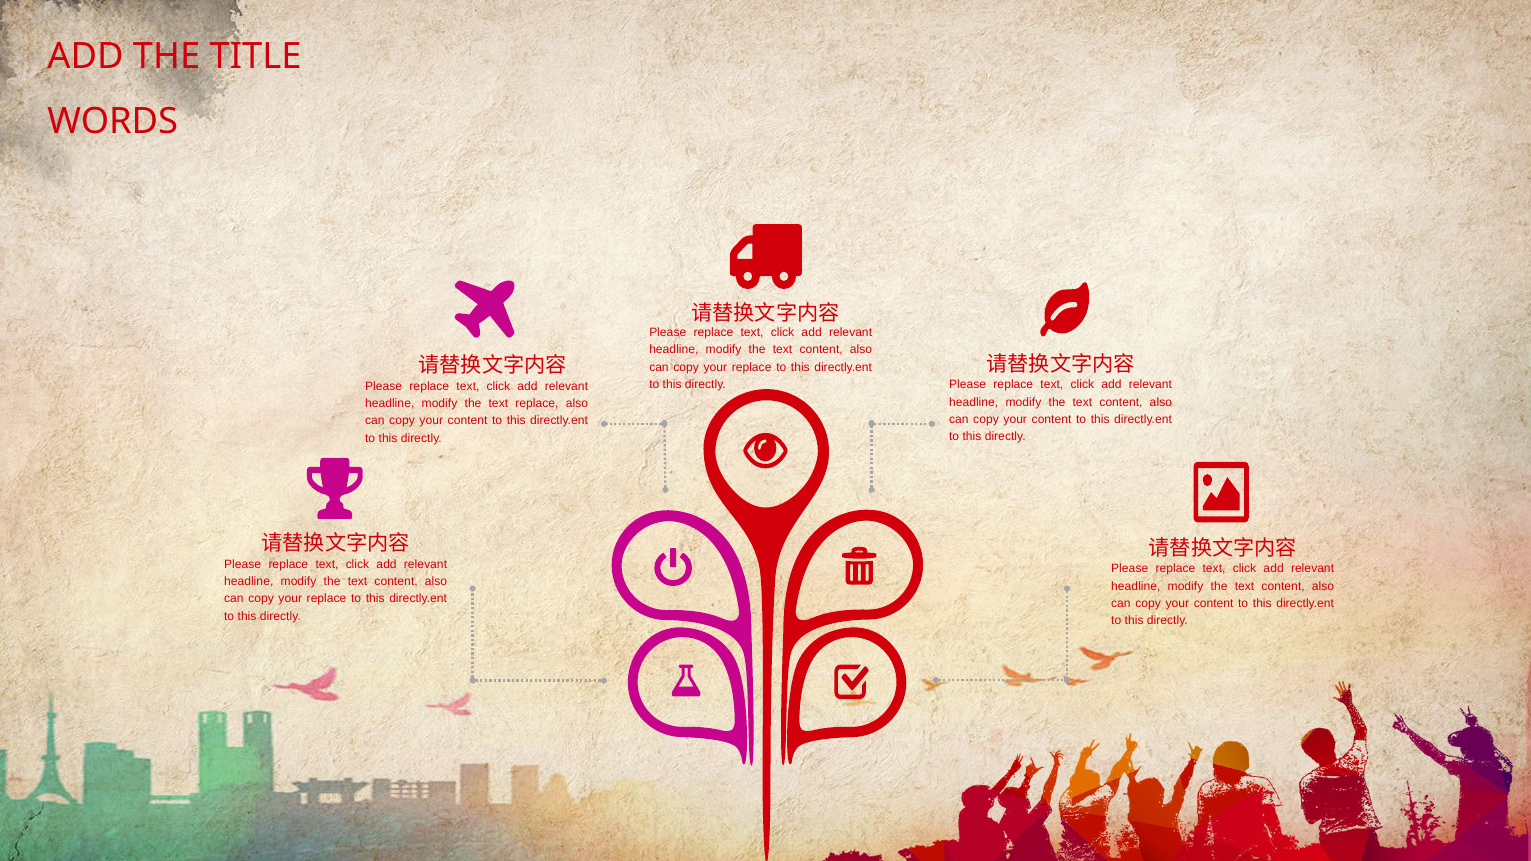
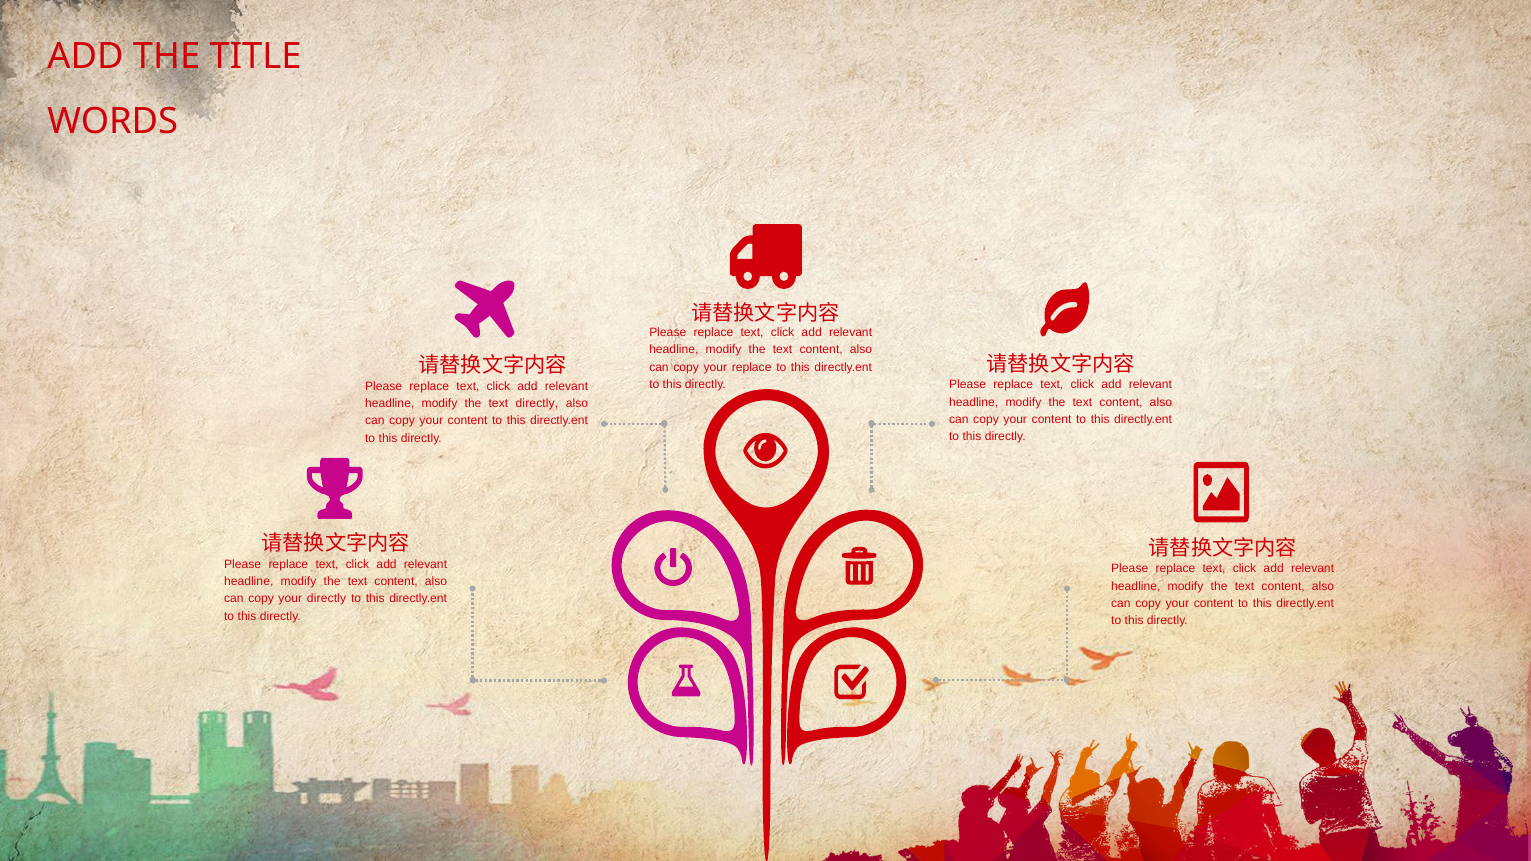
text replace: replace -> directly (537, 404)
replace: replace -> directly (327, 599)
